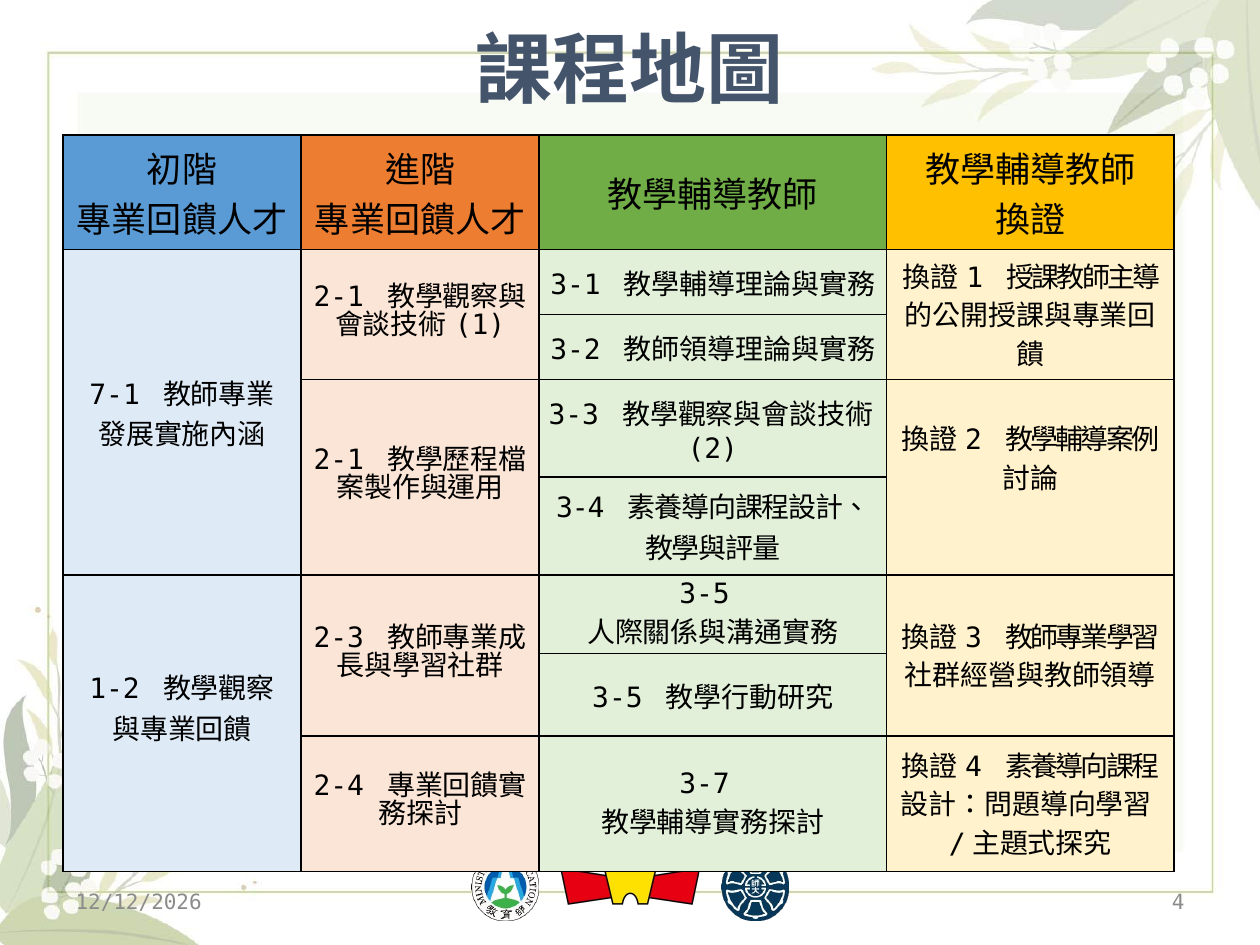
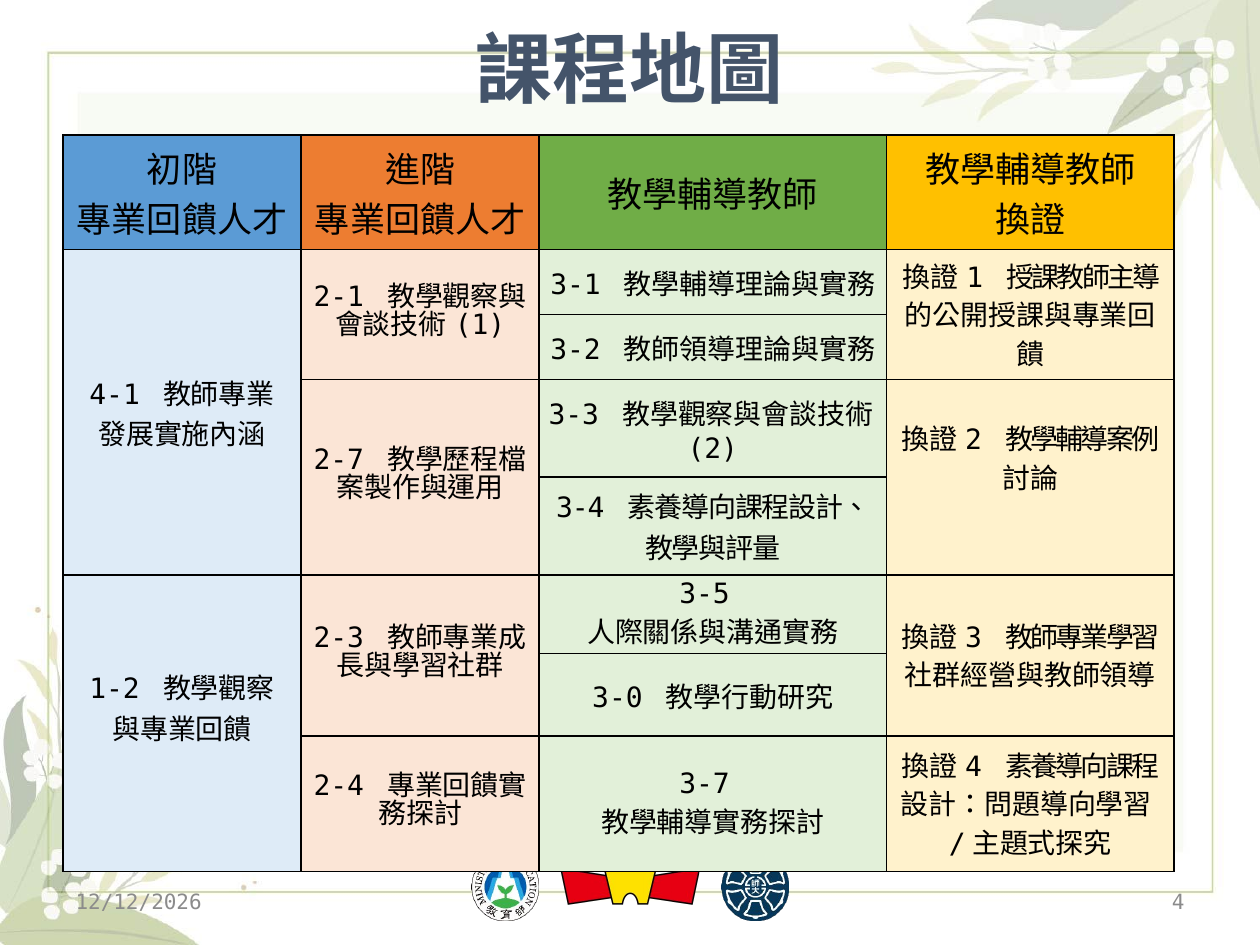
7-1: 7-1 -> 4-1 (115, 395)
2-1: 2-1 -> 2-7 (339, 460)
3-5: 3-5 -> 3-0 (617, 698)
